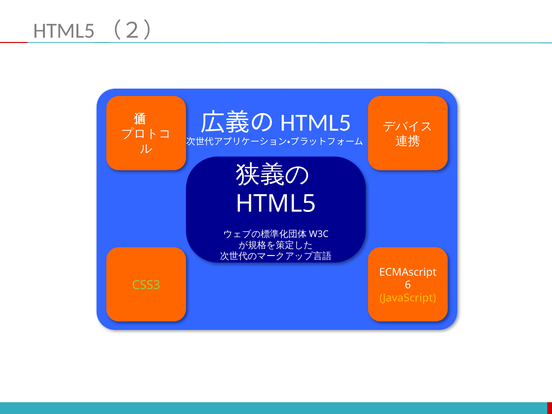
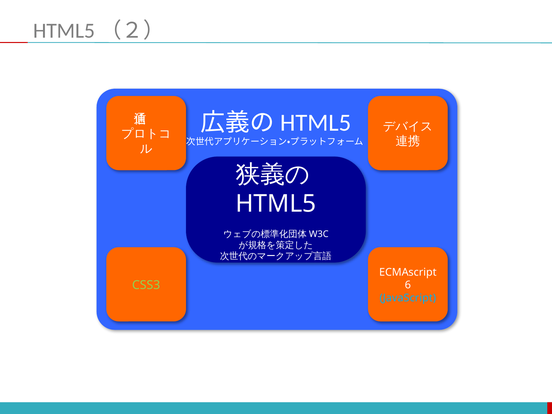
JavaScript colour: yellow -> light blue (408, 298)
